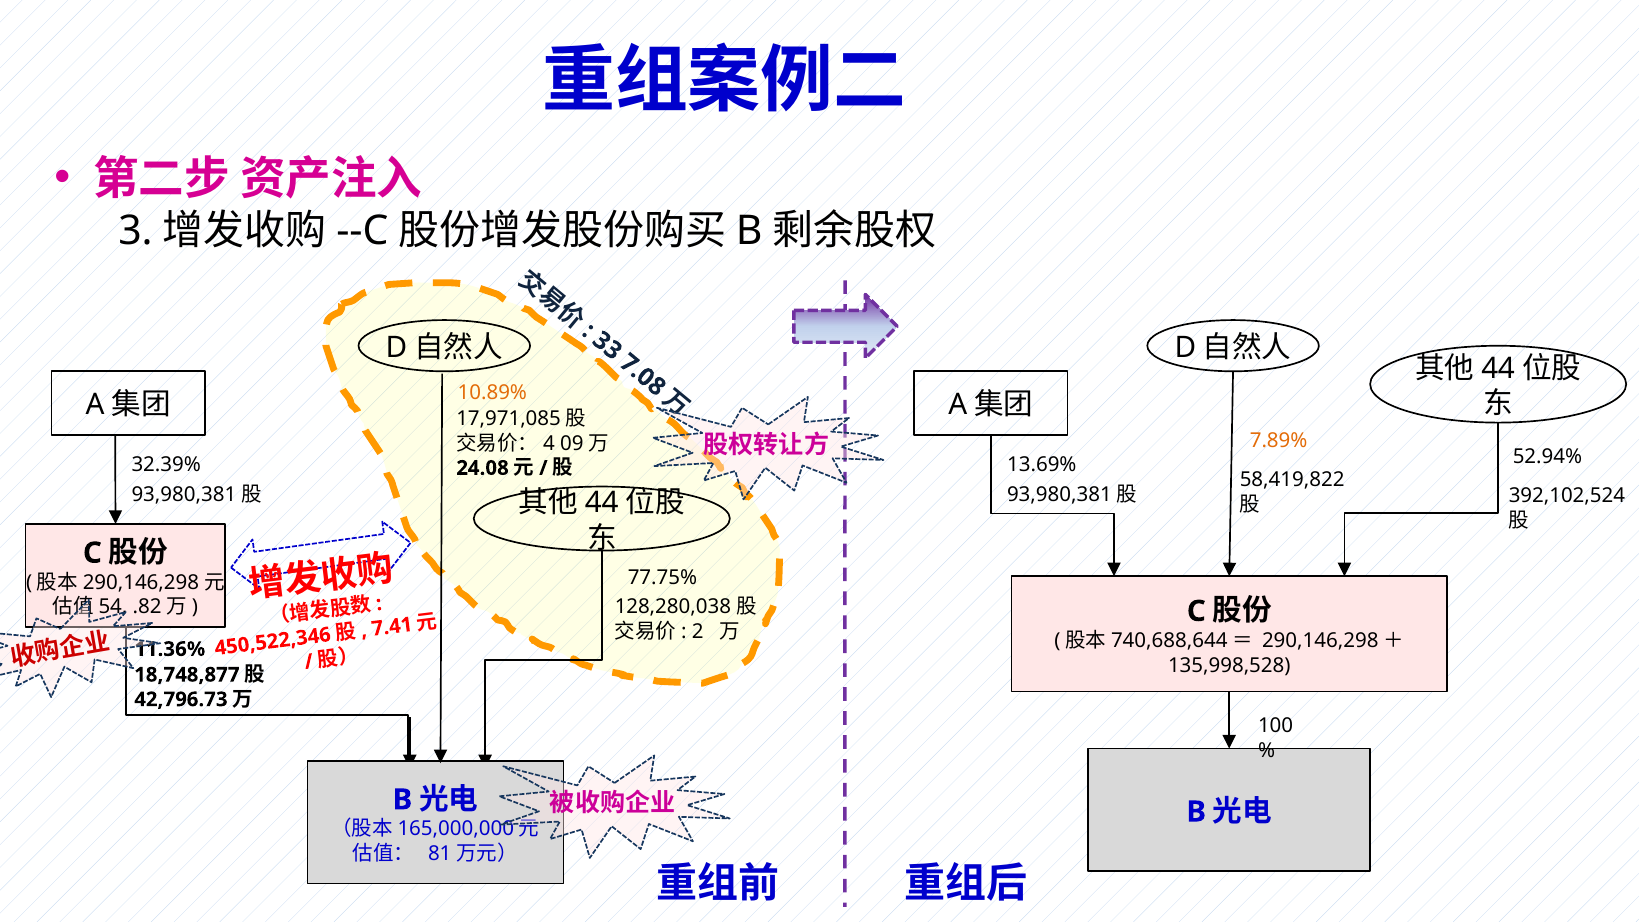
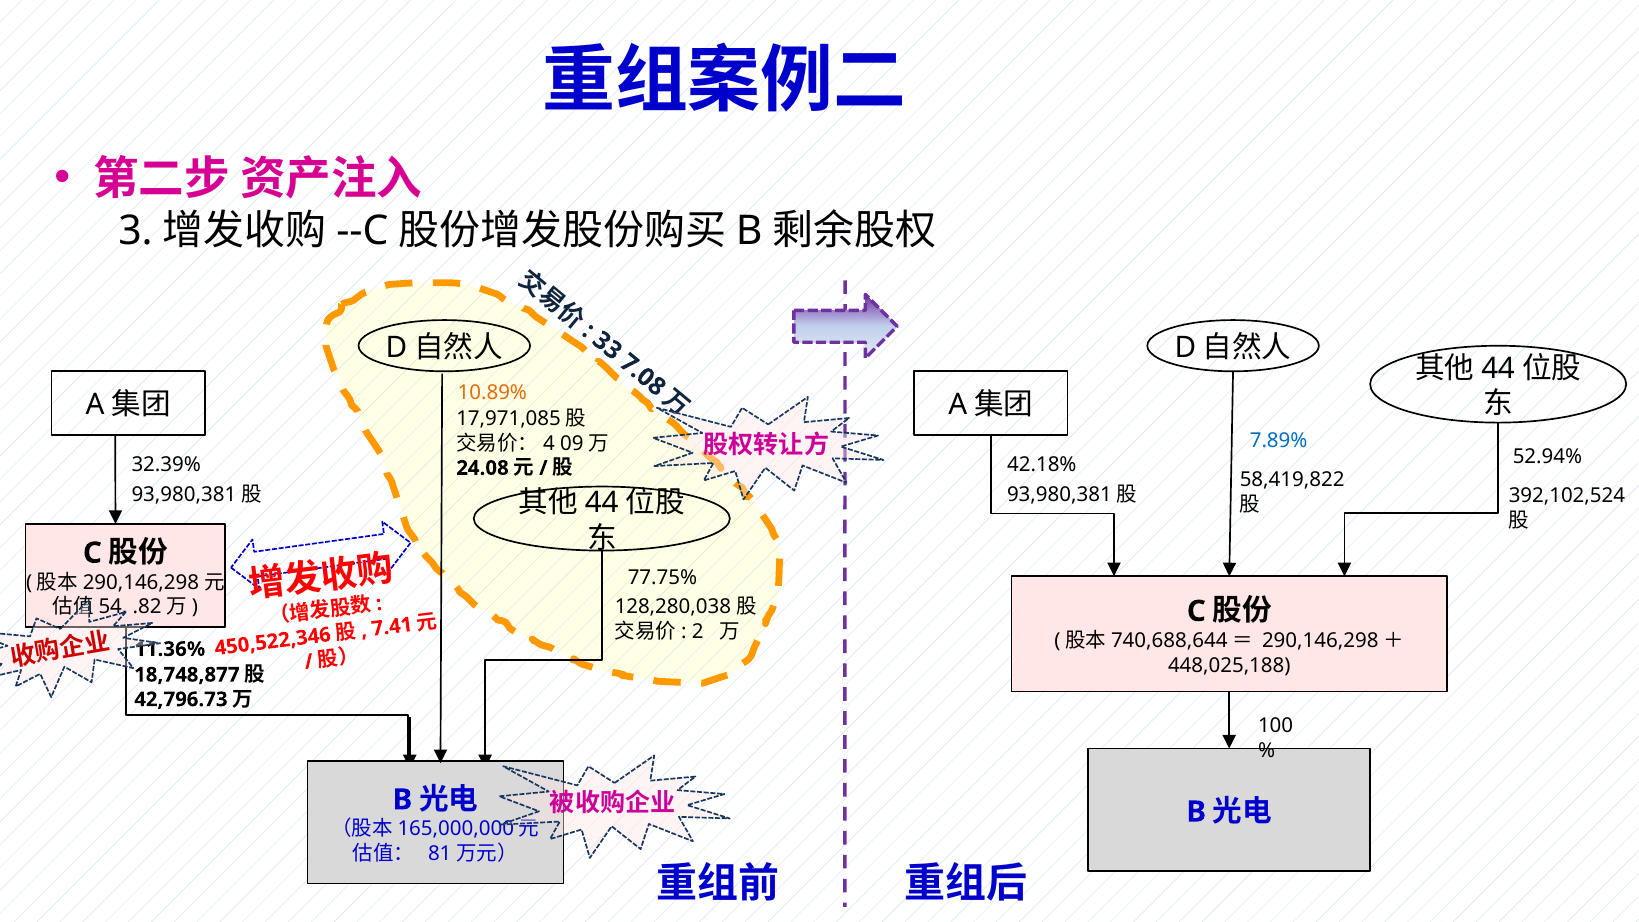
7.89% colour: orange -> blue (1279, 441)
13.69%: 13.69% -> 42.18% (1042, 464)
135,998,528: 135,998,528 -> 448,025,188 (1229, 665)
